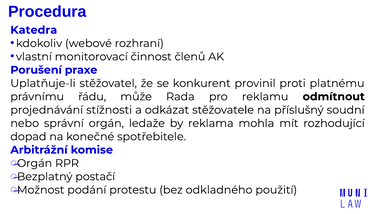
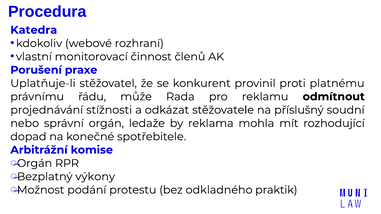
postačí: postačí -> výkony (95, 177)
použití: použití -> praktik (276, 190)
